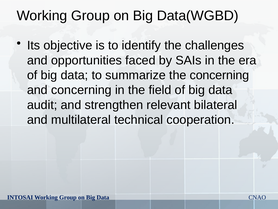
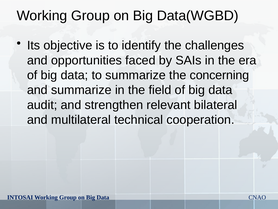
and concerning: concerning -> summarize (81, 90)
